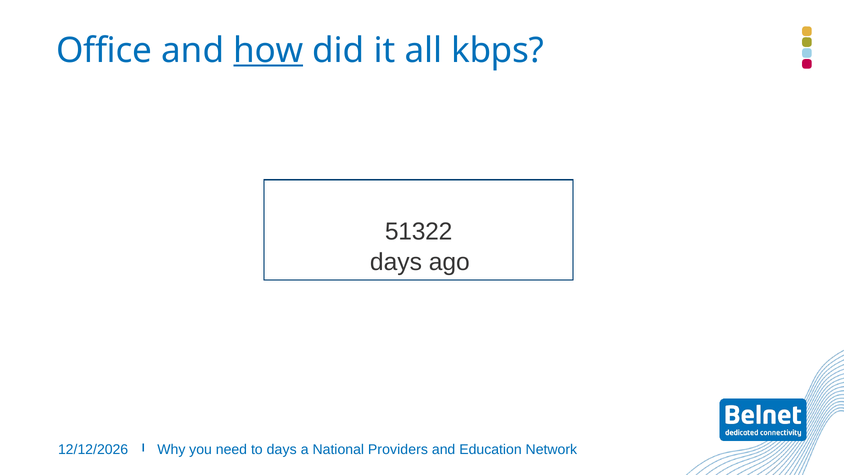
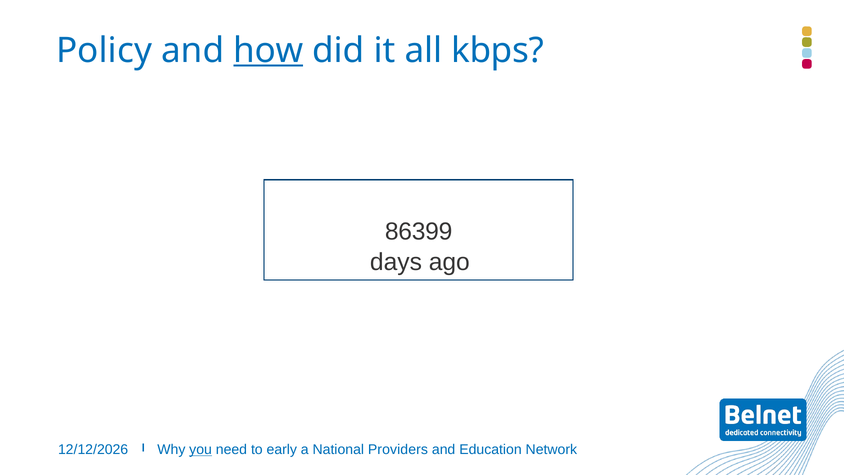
Office: Office -> Policy (104, 50)
51322: 51322 -> 86399 (419, 231)
you underline: none -> present (201, 449)
to days: days -> early (282, 449)
